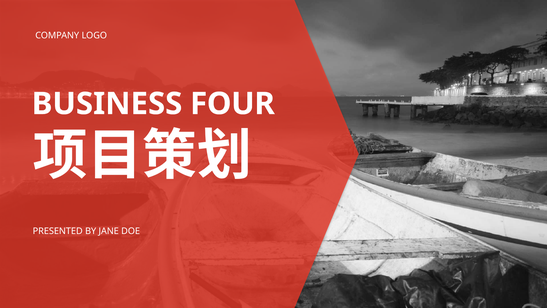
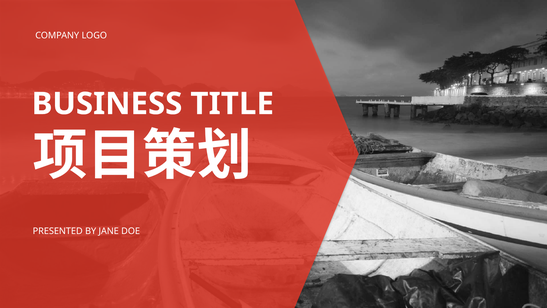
FOUR: FOUR -> TITLE (232, 104)
